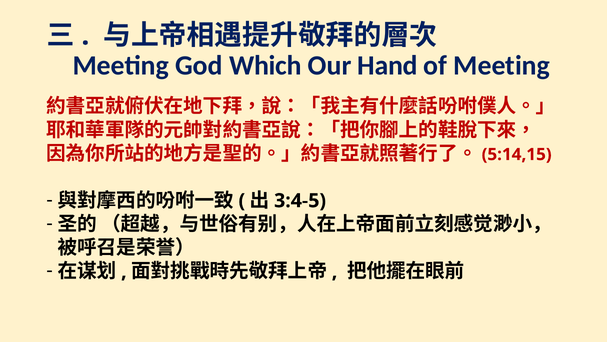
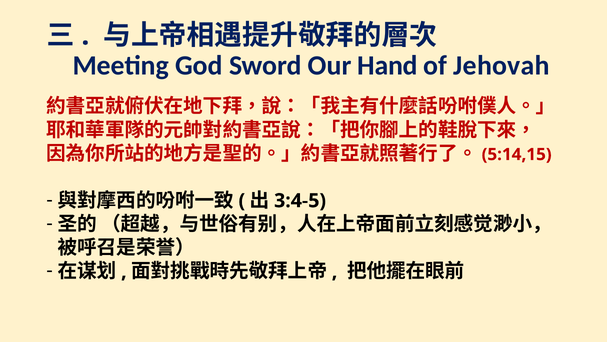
Which: Which -> Sword (265, 65)
of Meeting: Meeting -> Jehovah (501, 65)
